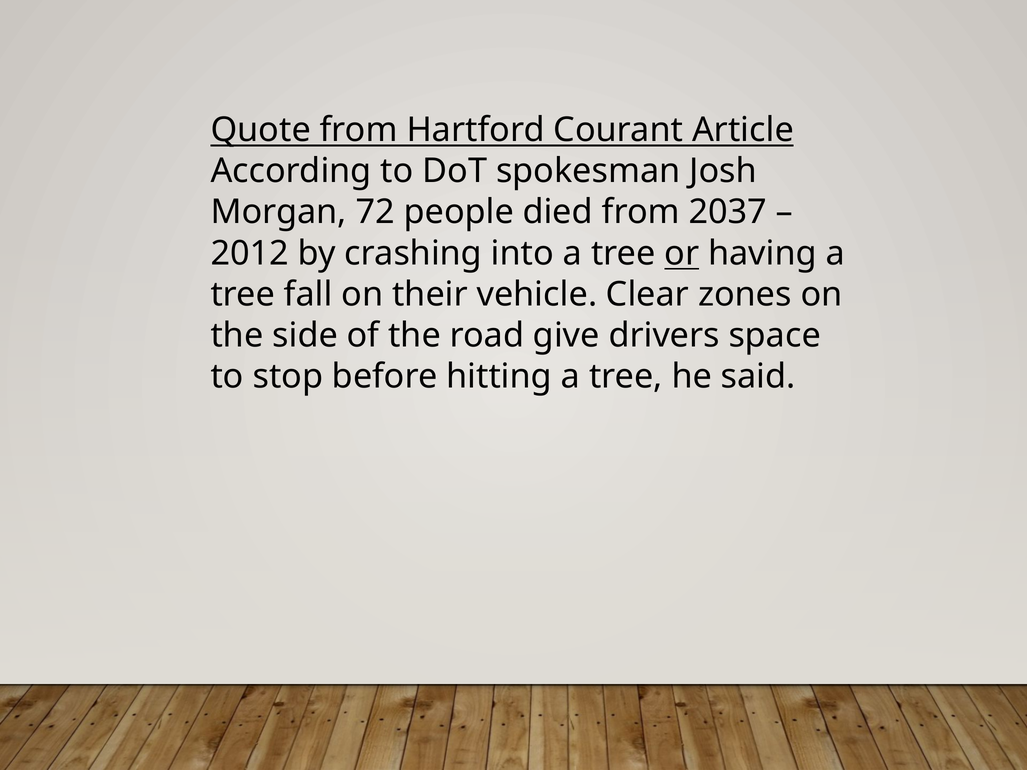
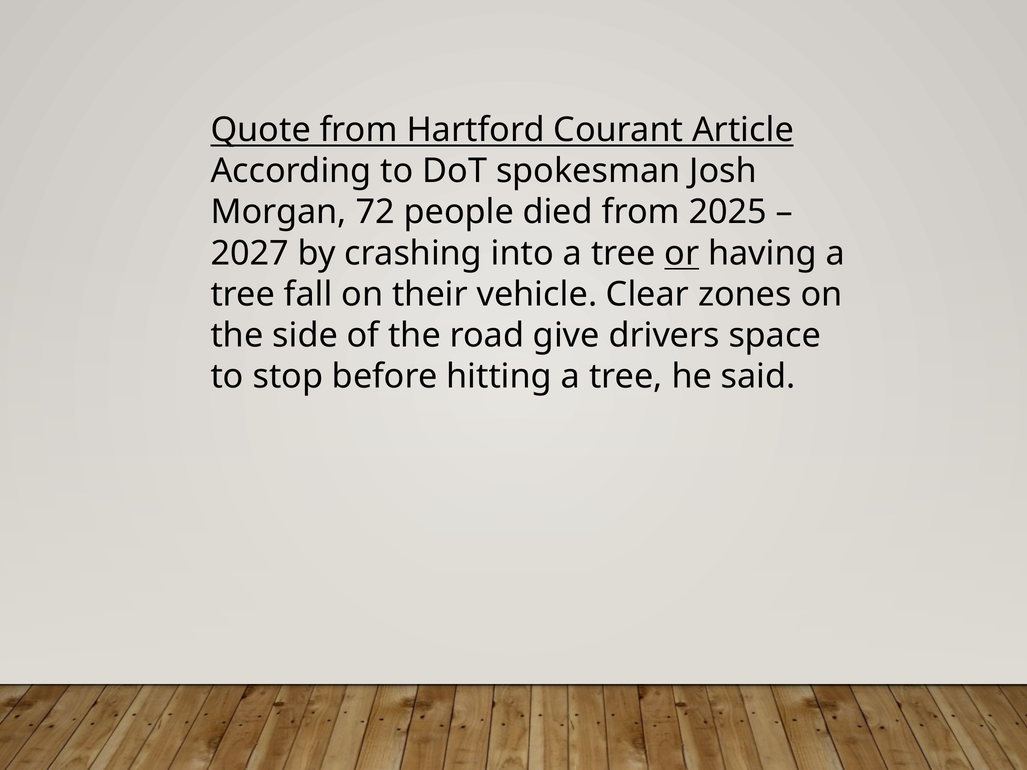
2037: 2037 -> 2025 (728, 212)
2012: 2012 -> 2027 (250, 253)
